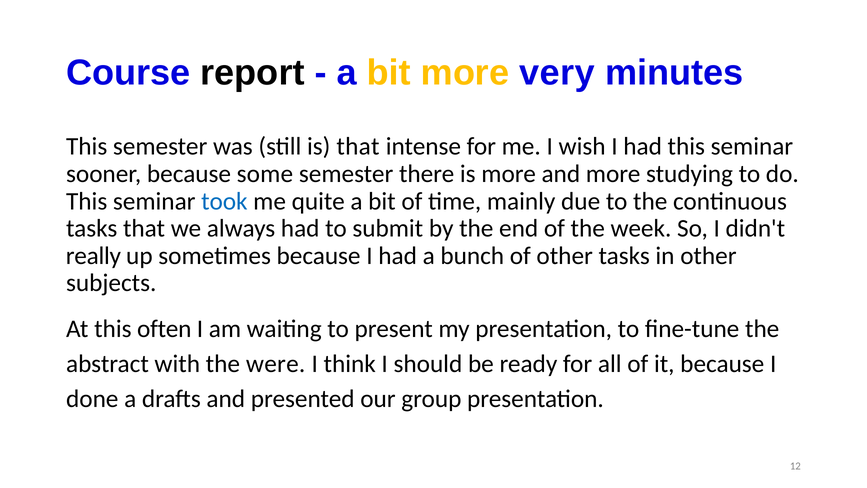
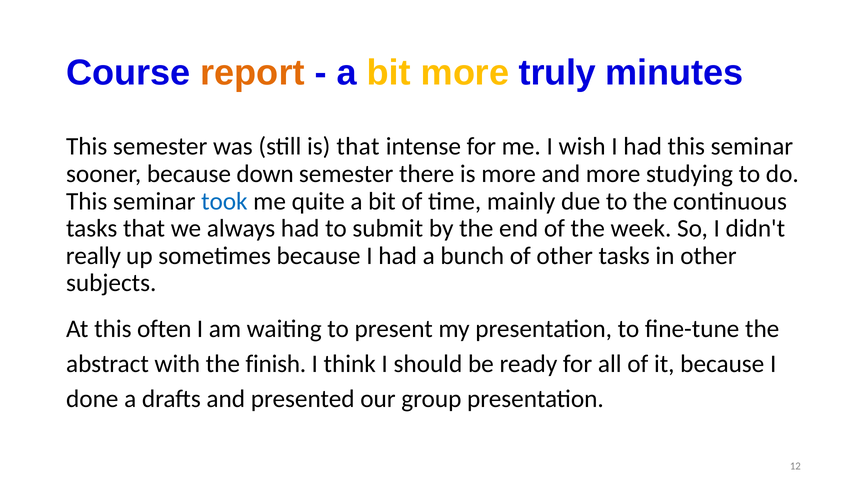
report colour: black -> orange (252, 73)
very: very -> truly (557, 73)
some: some -> down (265, 174)
were: were -> finish (276, 364)
